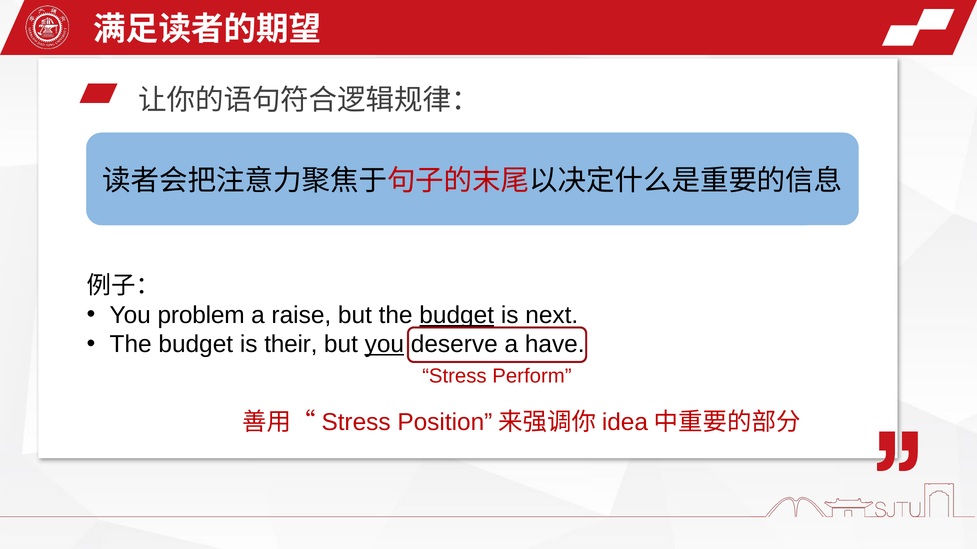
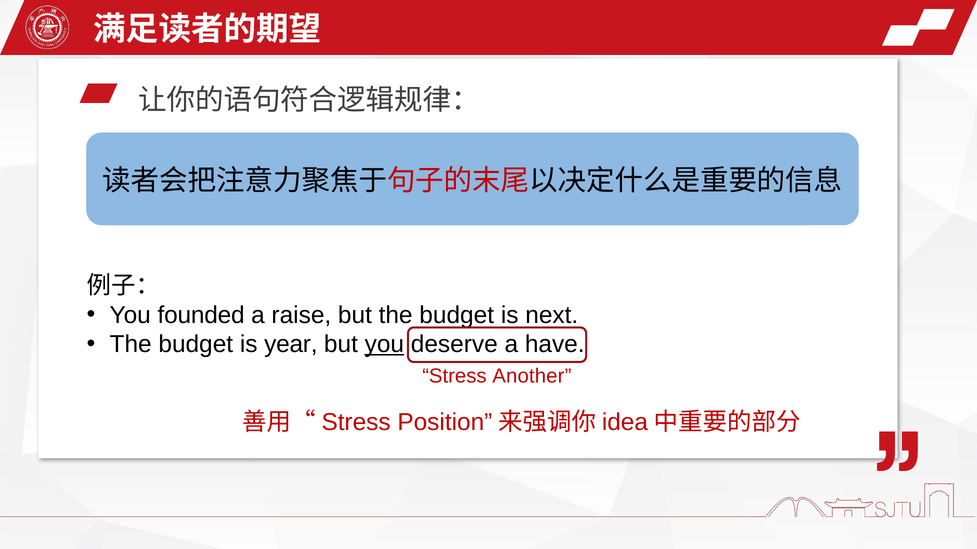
problem: problem -> founded (201, 315)
budget underline: present -> none (457, 315)
their: their -> year (291, 345)
Perform: Perform -> Another (532, 376)
